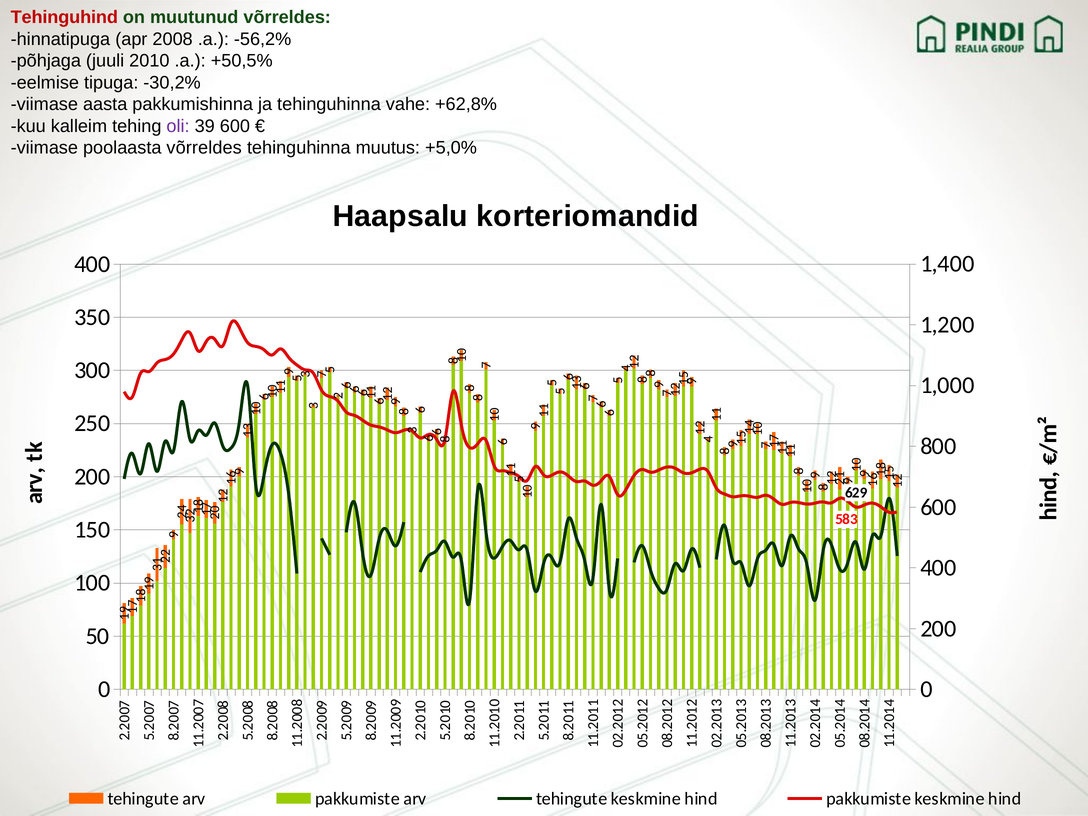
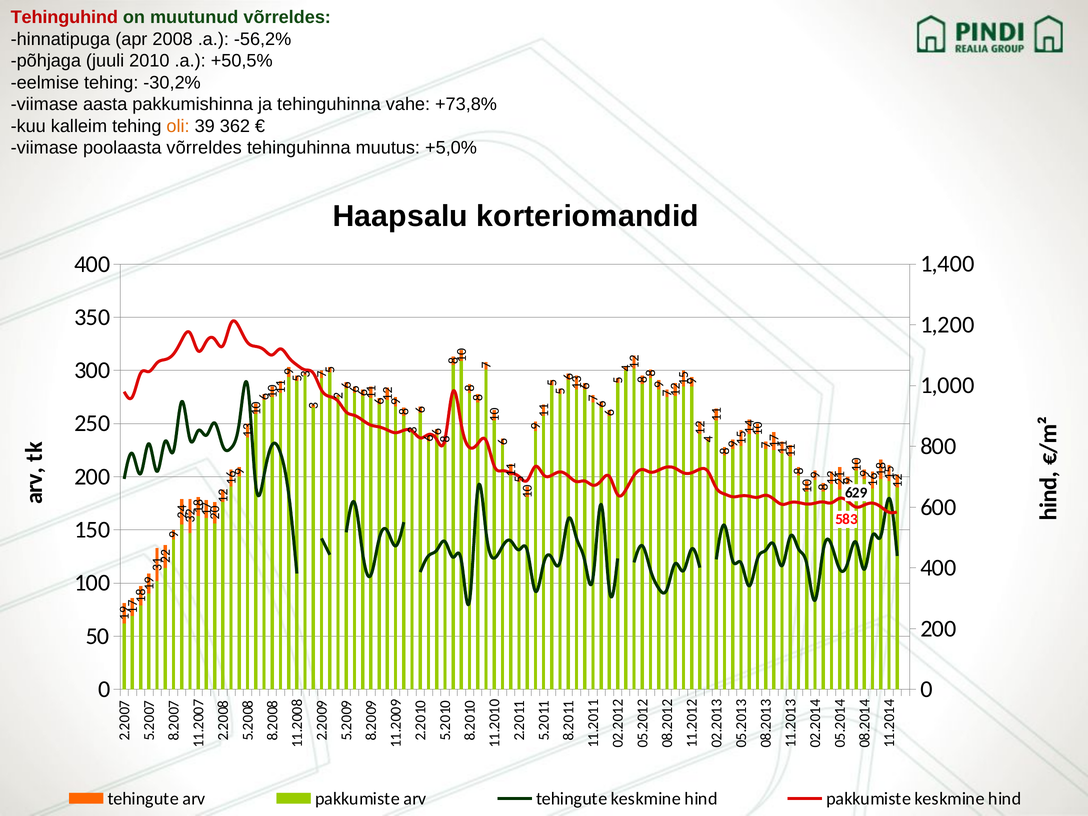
eelmise tipuga: tipuga -> tehing (111, 83)
+62,8%: +62,8% -> +73,8% (466, 104)
oli colour: purple -> orange (178, 126)
39 600: 600 -> 362 (235, 126)
